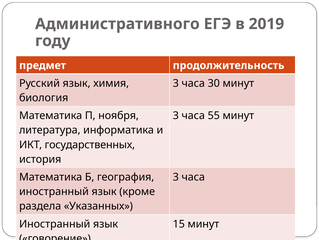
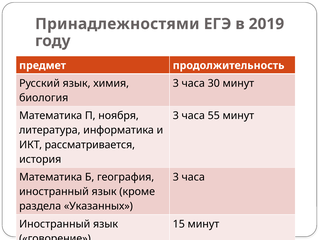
Административного: Административного -> Принадлежностями (117, 24)
государственных: государственных -> рассматривается (90, 144)
